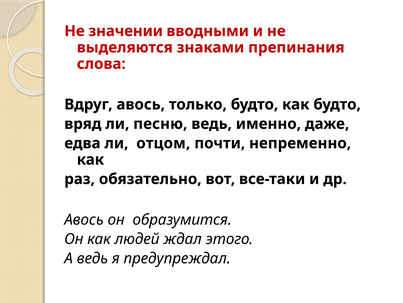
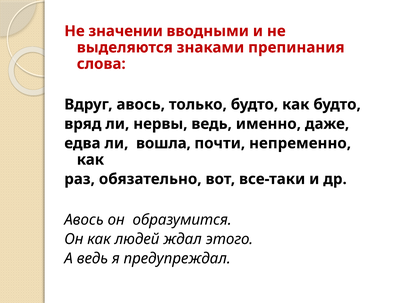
песню: песню -> нервы (160, 124)
отцом: отцом -> вошла (163, 143)
